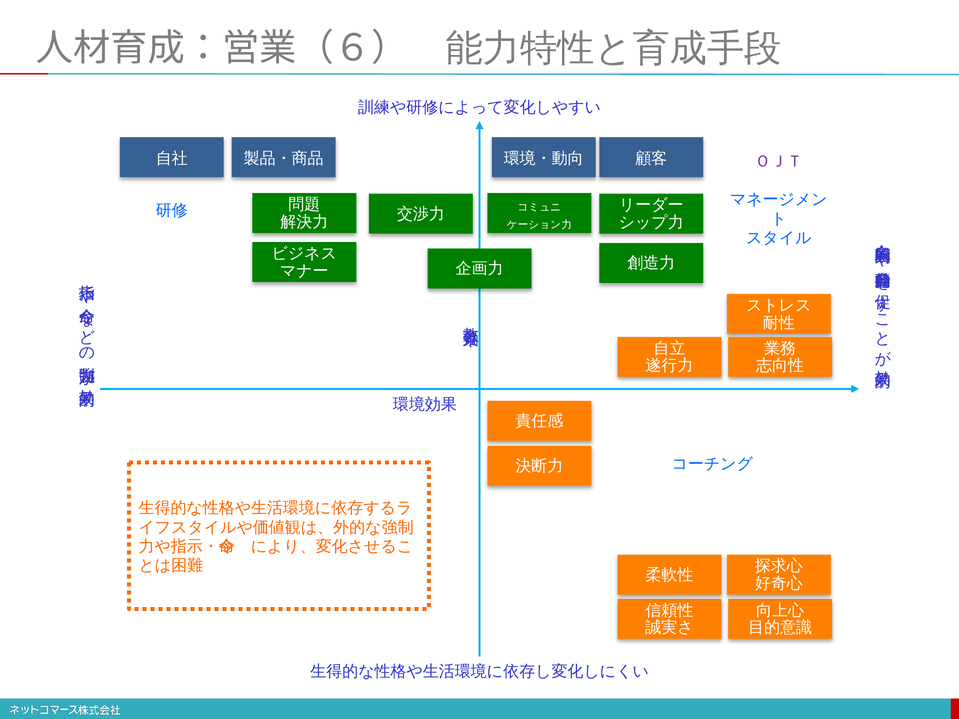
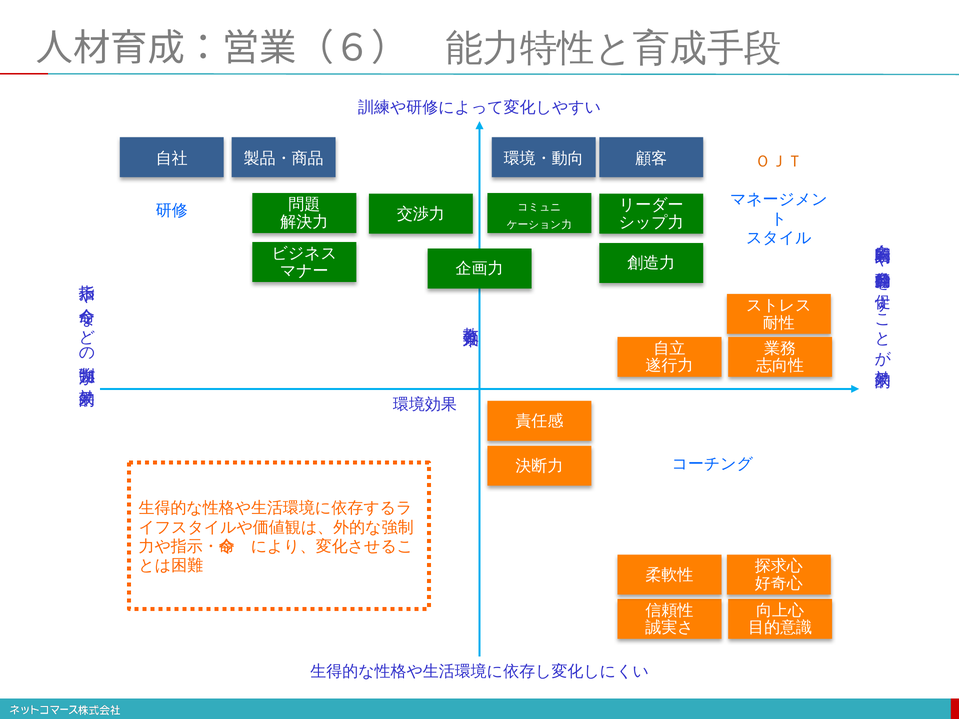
ＯＪＴ colour: purple -> orange (779, 161)
